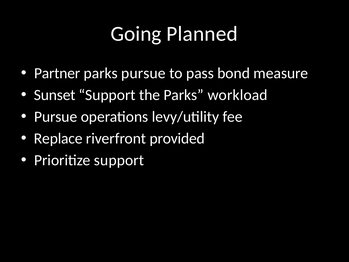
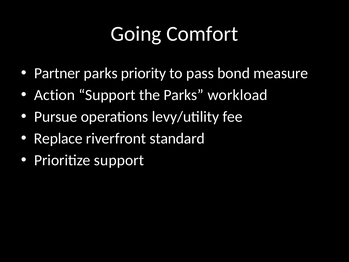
Planned: Planned -> Comfort (202, 34)
parks pursue: pursue -> priority (144, 73)
Sunset: Sunset -> Action (55, 95)
provided: provided -> standard (177, 138)
